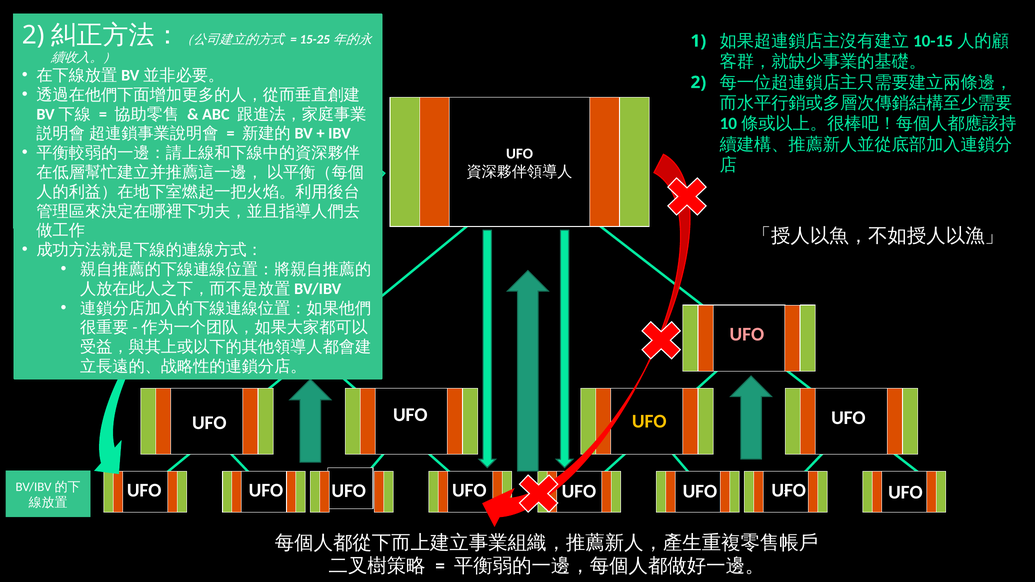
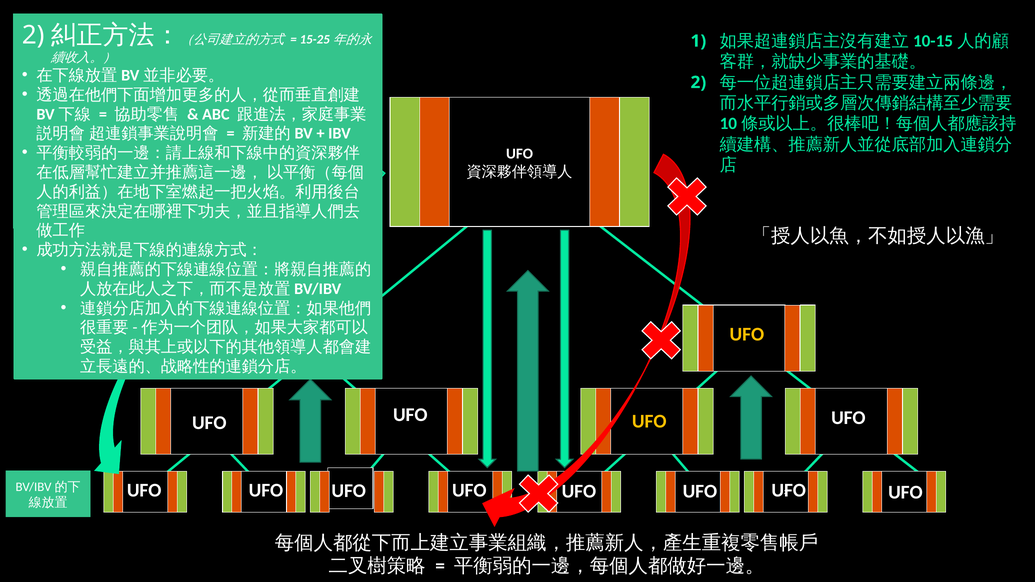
UFO colour: pink -> yellow (747, 334)
